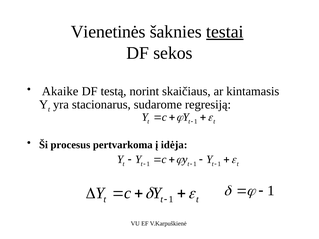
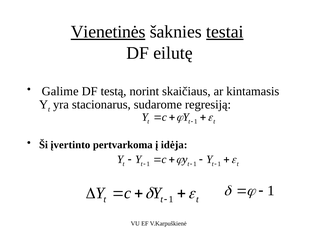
Vienetinės underline: none -> present (108, 32)
sekos: sekos -> eilutę (173, 53)
Akaike: Akaike -> Galime (60, 91)
procesus: procesus -> įvertinto (70, 145)
